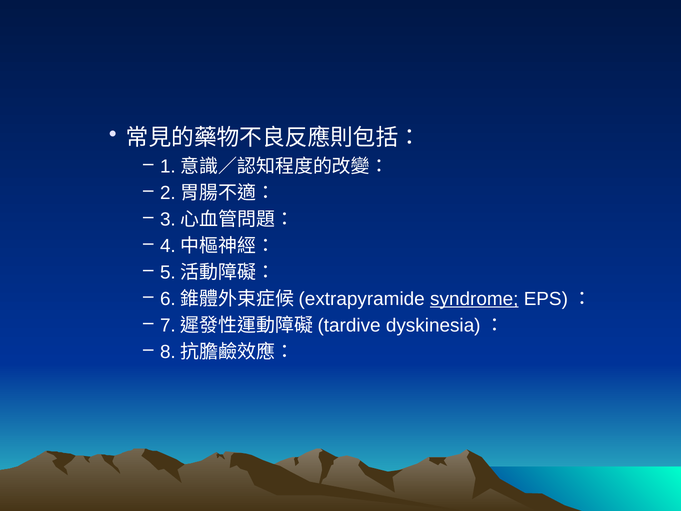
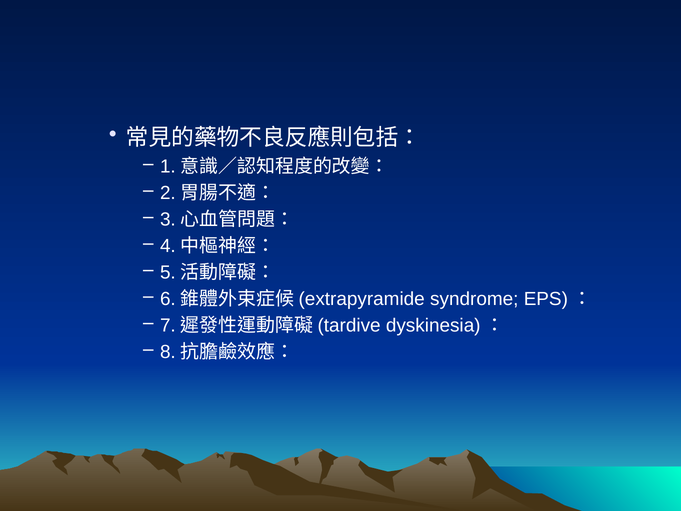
syndrome underline: present -> none (474, 299)
